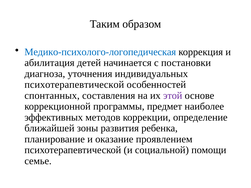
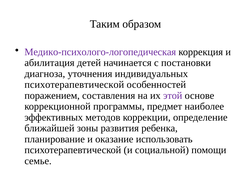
Медико-психолого-логопедическая colour: blue -> purple (100, 52)
спонтанных: спонтанных -> поражением (52, 96)
проявлением: проявлением -> использовать (164, 139)
